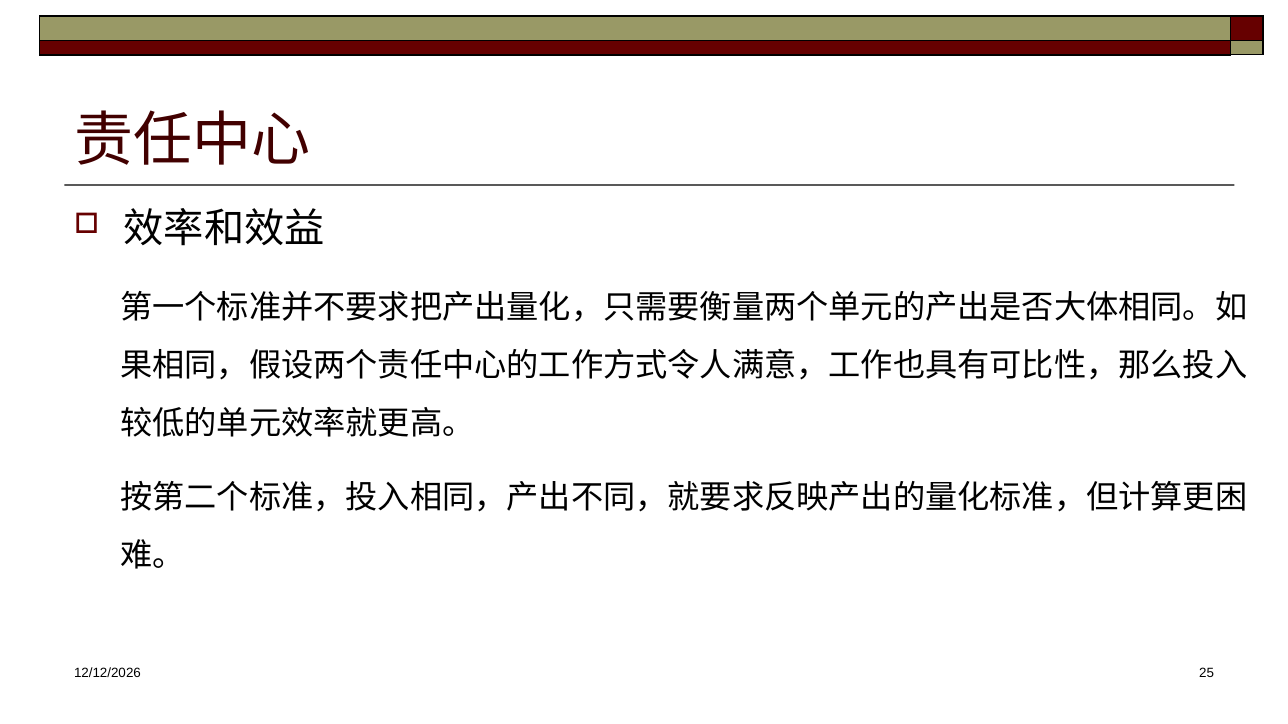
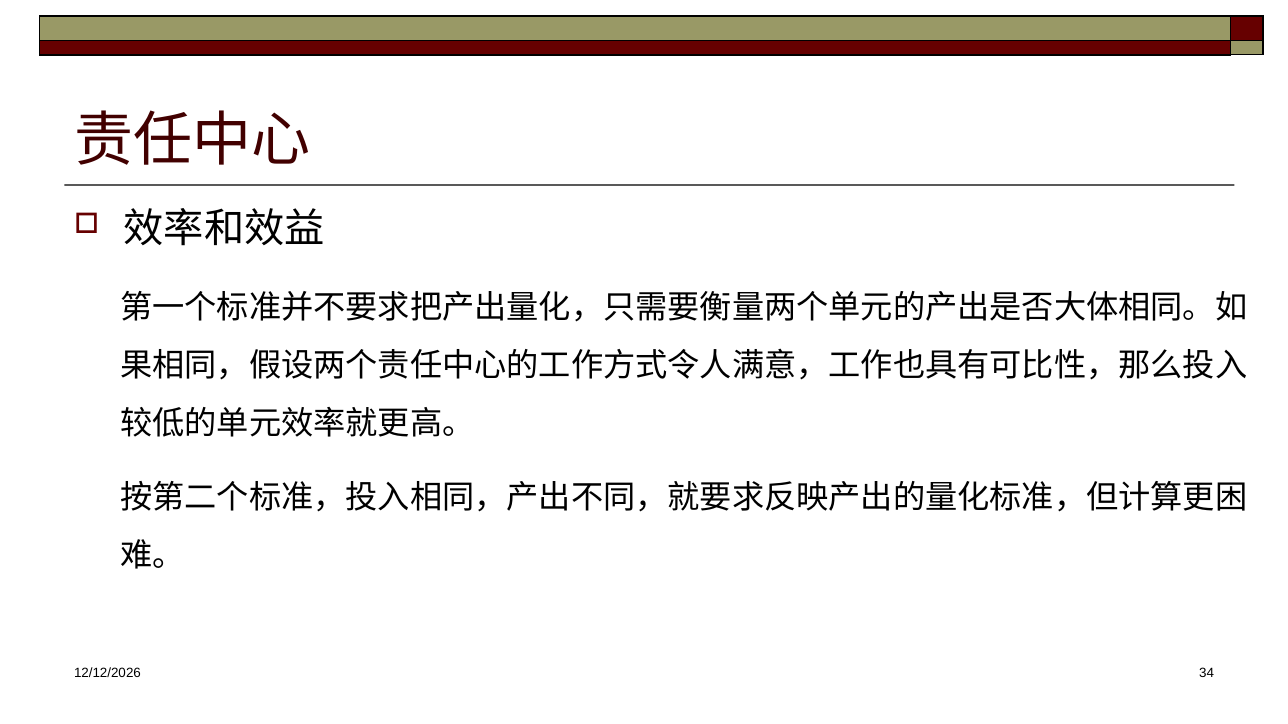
25: 25 -> 34 (1207, 674)
